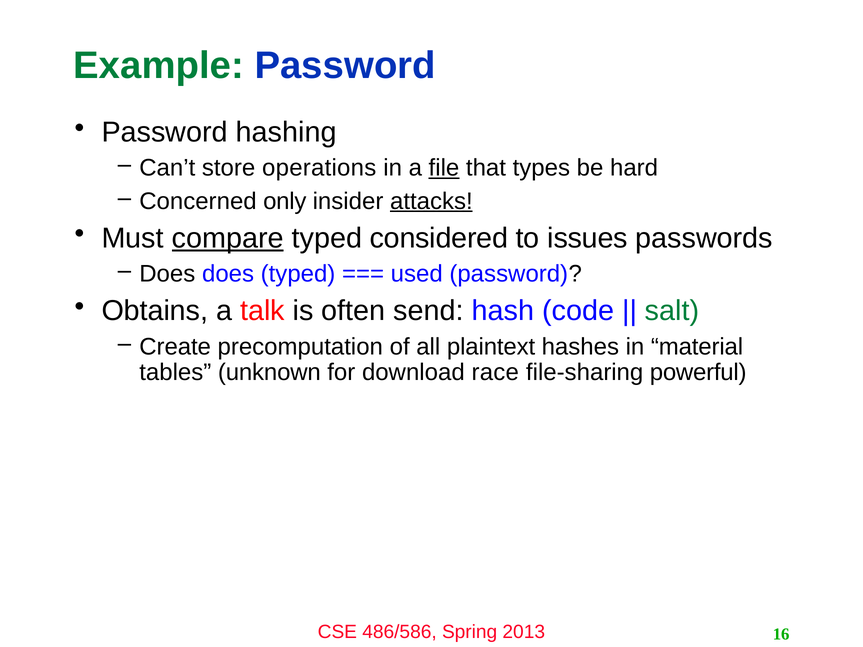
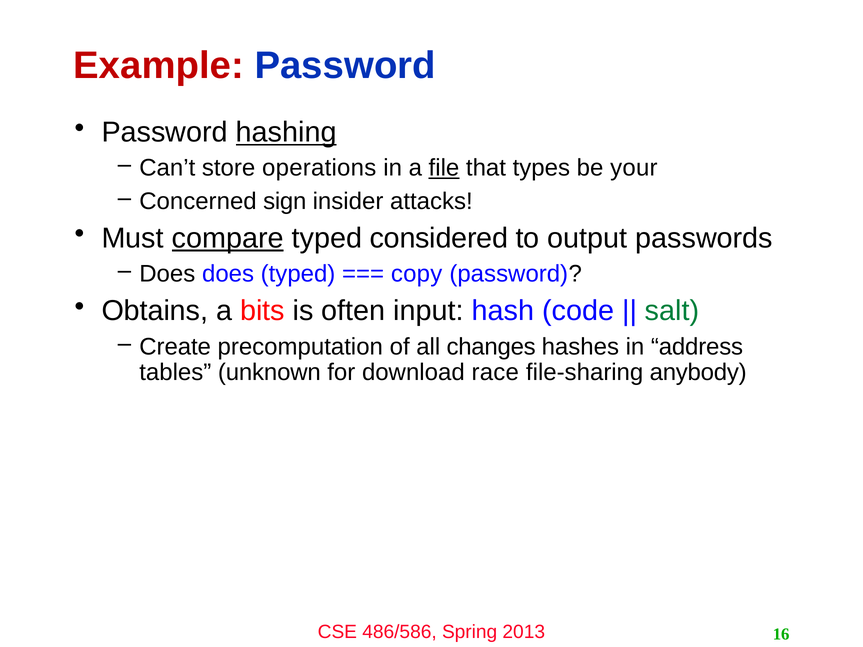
Example colour: green -> red (159, 66)
hashing underline: none -> present (286, 132)
hard: hard -> your (634, 168)
only: only -> sign (285, 201)
attacks underline: present -> none (431, 201)
issues: issues -> output (587, 238)
used: used -> copy (417, 274)
talk: talk -> bits (262, 311)
send: send -> input (429, 311)
plaintext: plaintext -> changes (491, 347)
material: material -> address (697, 347)
powerful: powerful -> anybody (698, 373)
